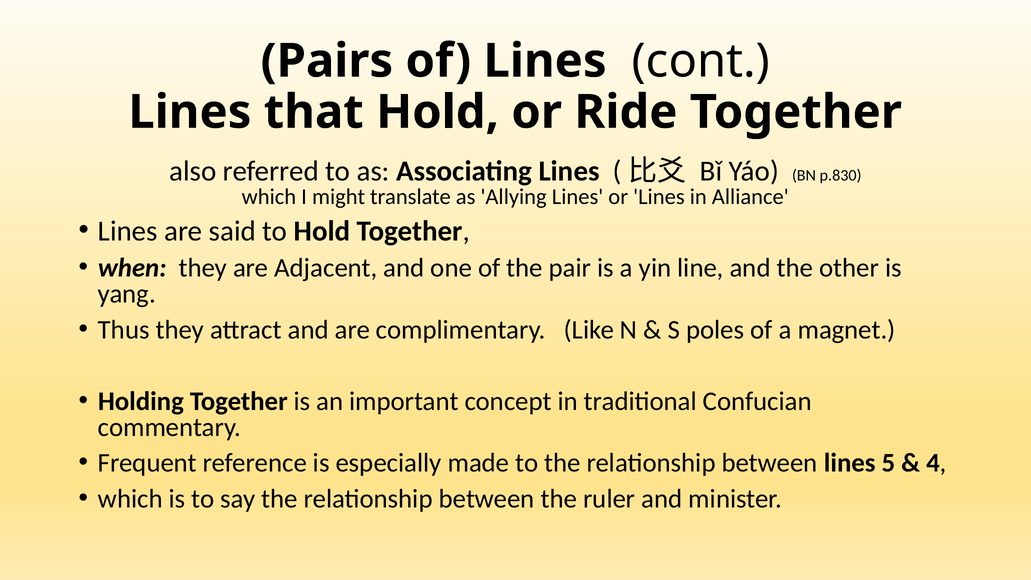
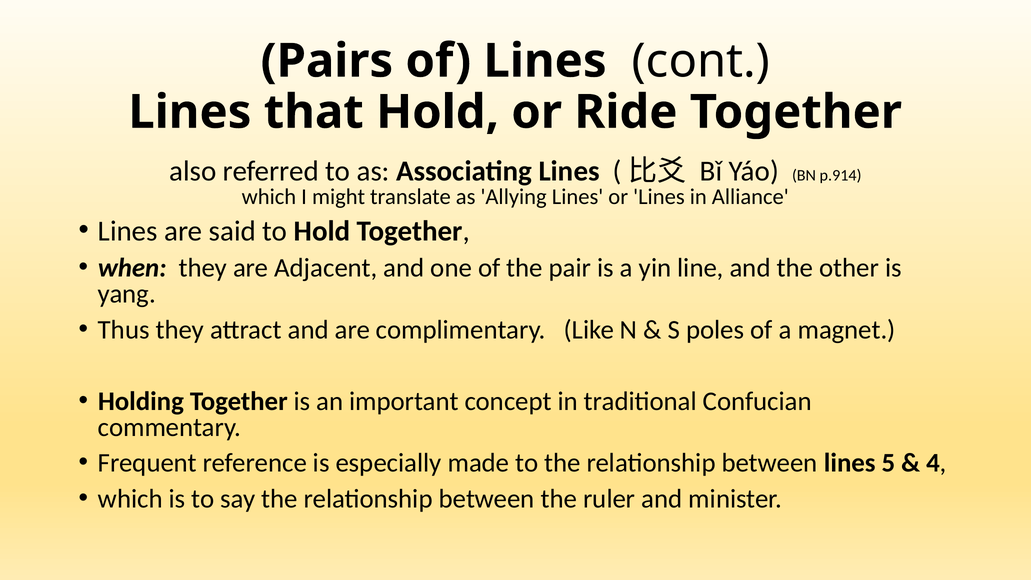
p.830: p.830 -> p.914 (841, 175)
